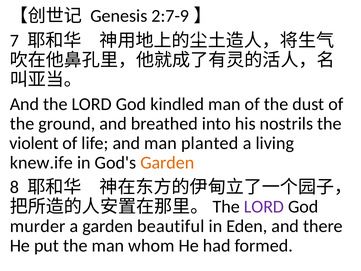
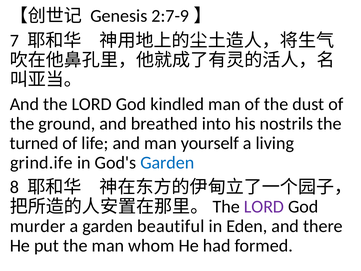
violent: violent -> turned (34, 143)
planted: planted -> yourself (210, 143)
knew.ife: knew.ife -> grind.ife (41, 163)
Garden colour: orange -> blue (167, 163)
